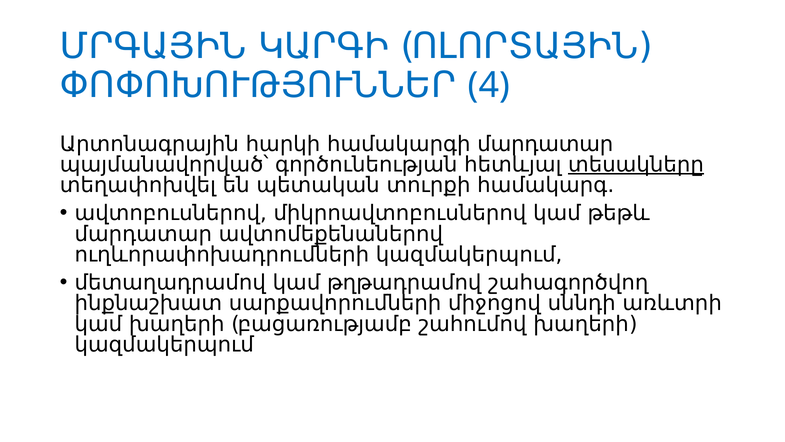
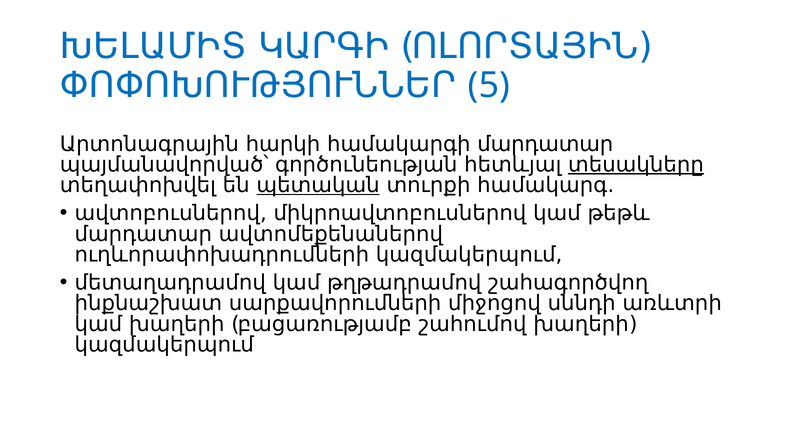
ՄՐԳԱՅԻՆ: ՄՐԳԱՅԻՆ -> ԽԵԼԱՄԻՏ (153, 47)
4: 4 -> 5 (489, 85)
պետական underline: none -> present (318, 185)
